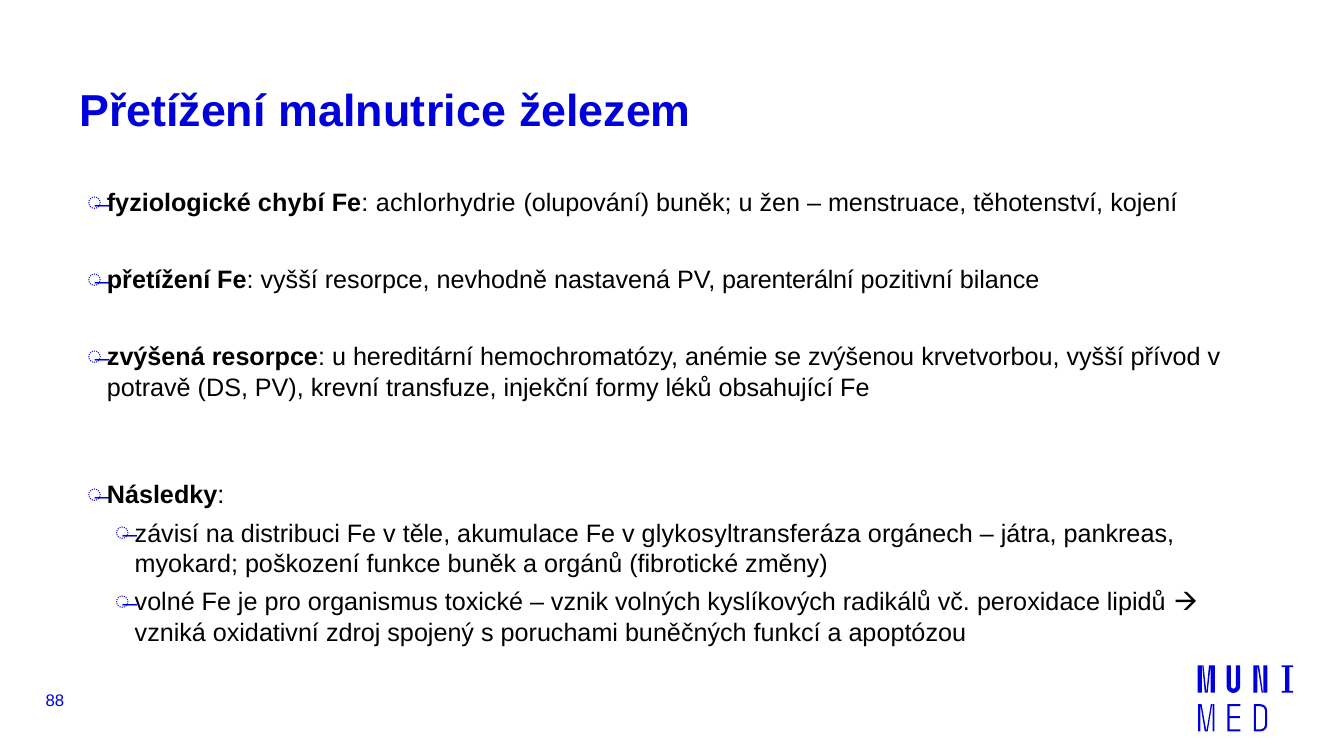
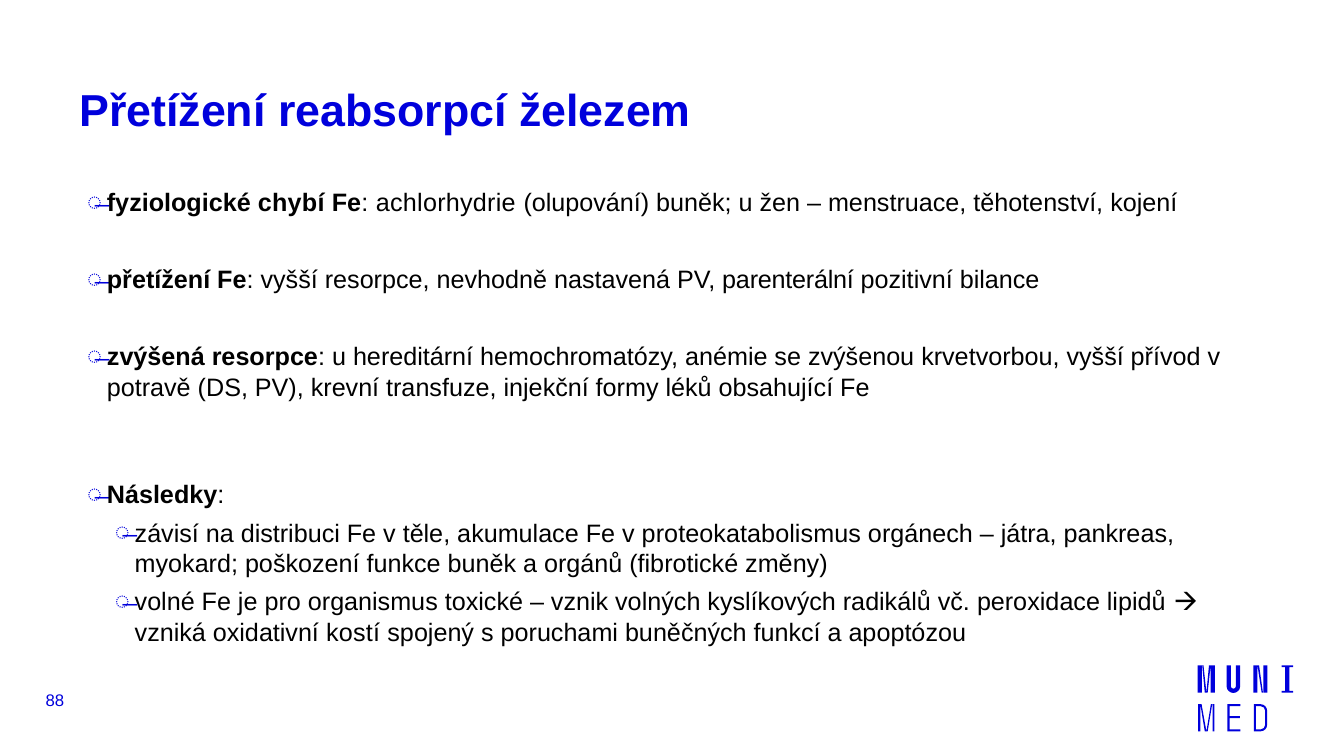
malnutrice: malnutrice -> reabsorpcí (392, 111)
glykosyltransferáza: glykosyltransferáza -> proteokatabolismus (751, 534)
zdroj: zdroj -> kostí (353, 633)
